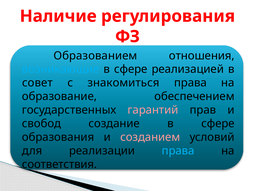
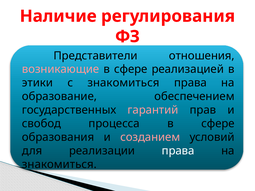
Образованием: Образованием -> Представители (95, 56)
возникающие colour: light blue -> pink (61, 69)
совет: совет -> этики (37, 83)
создание: создание -> процесса (114, 124)
права colour: light blue -> white (178, 151)
соответствия: соответствия -> знакомиться (59, 165)
